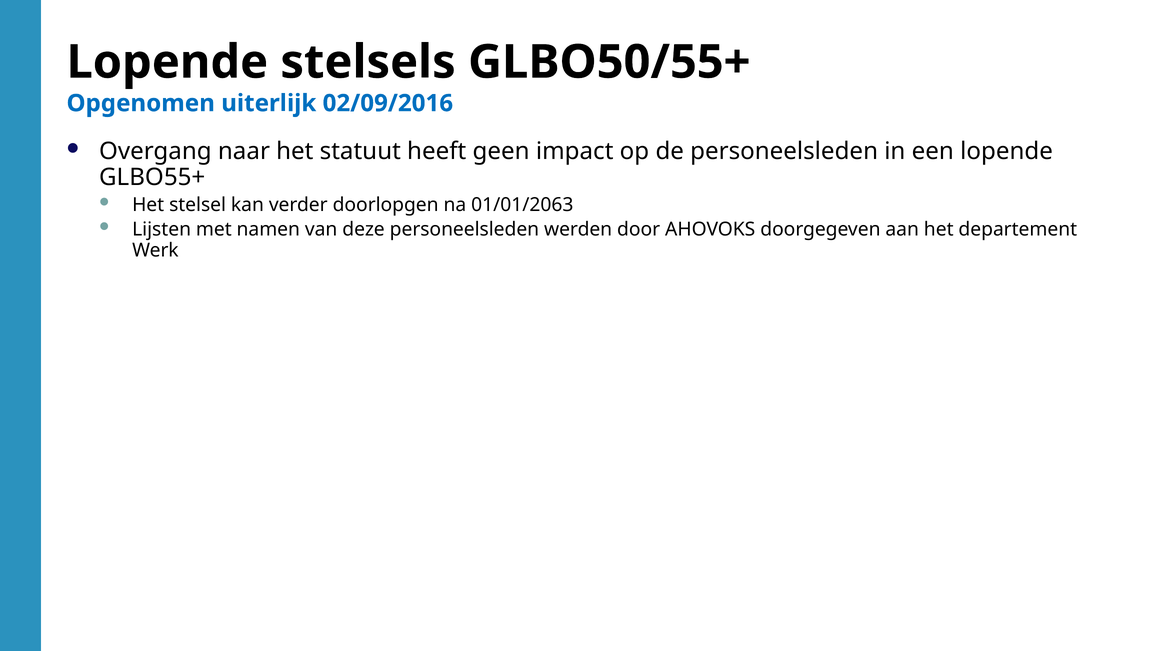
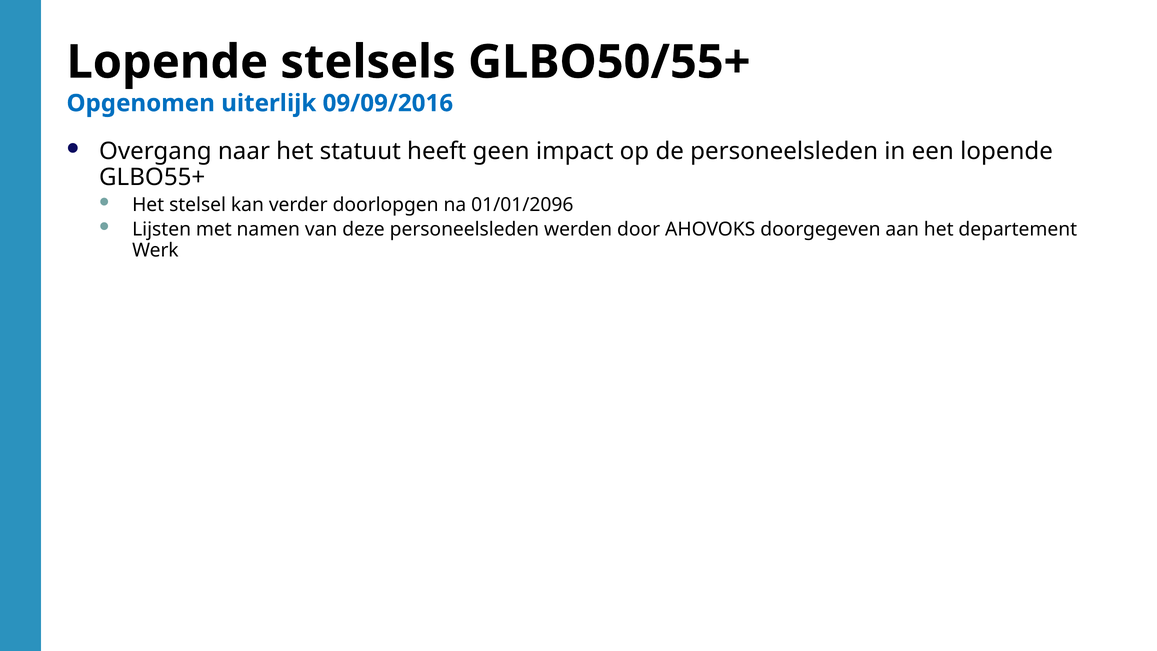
02/09/2016: 02/09/2016 -> 09/09/2016 (388, 103)
01/01/2063: 01/01/2063 -> 01/01/2096 (522, 205)
